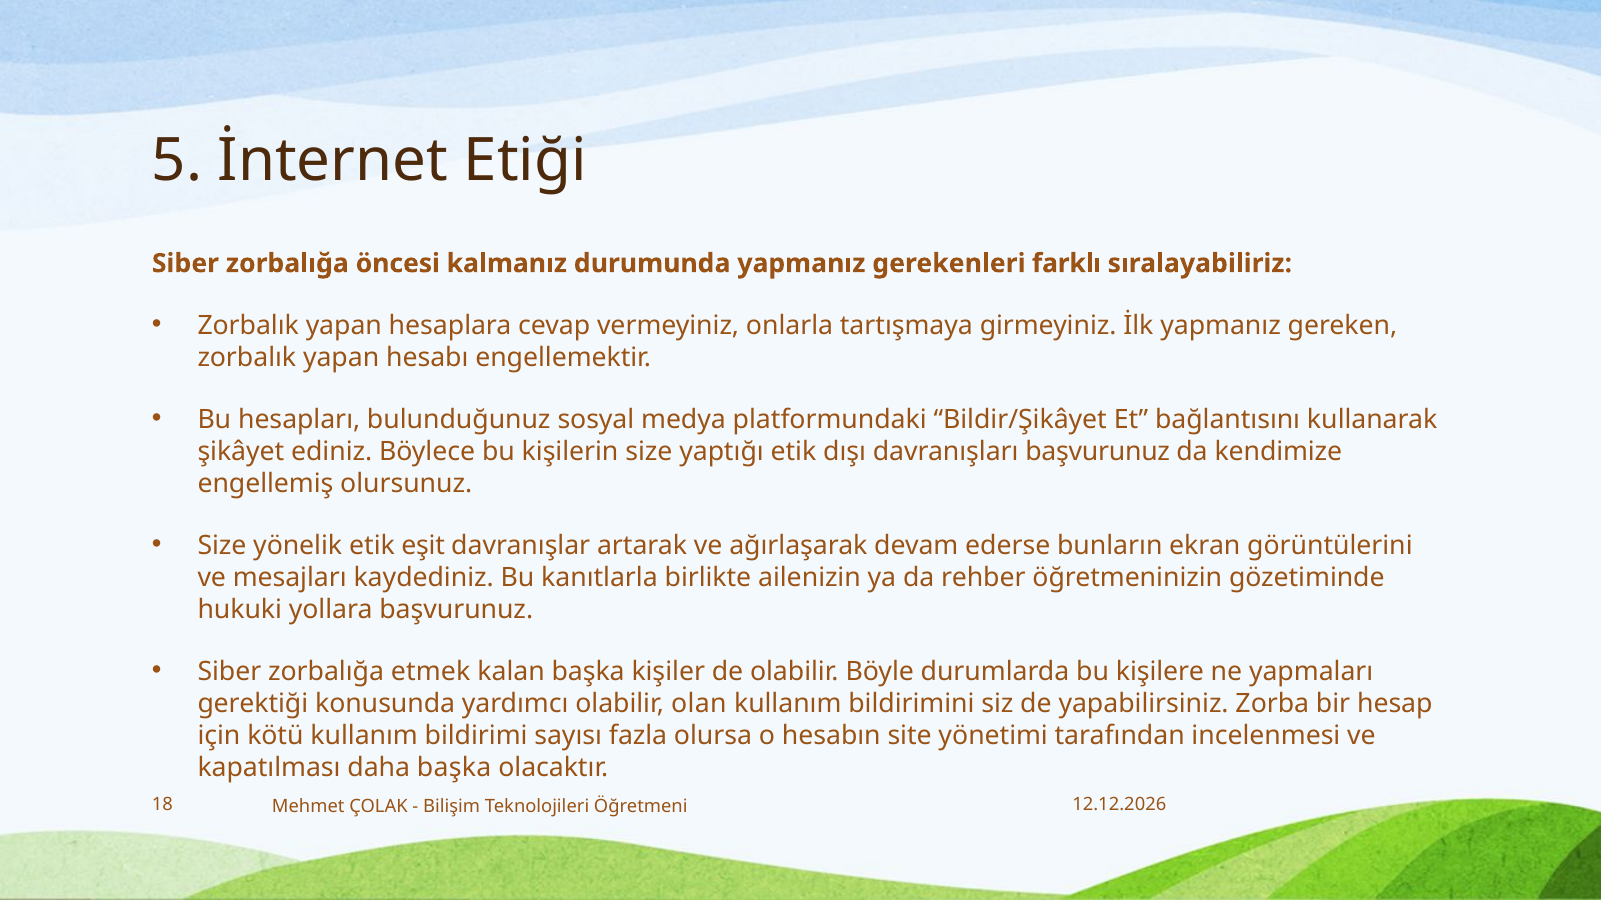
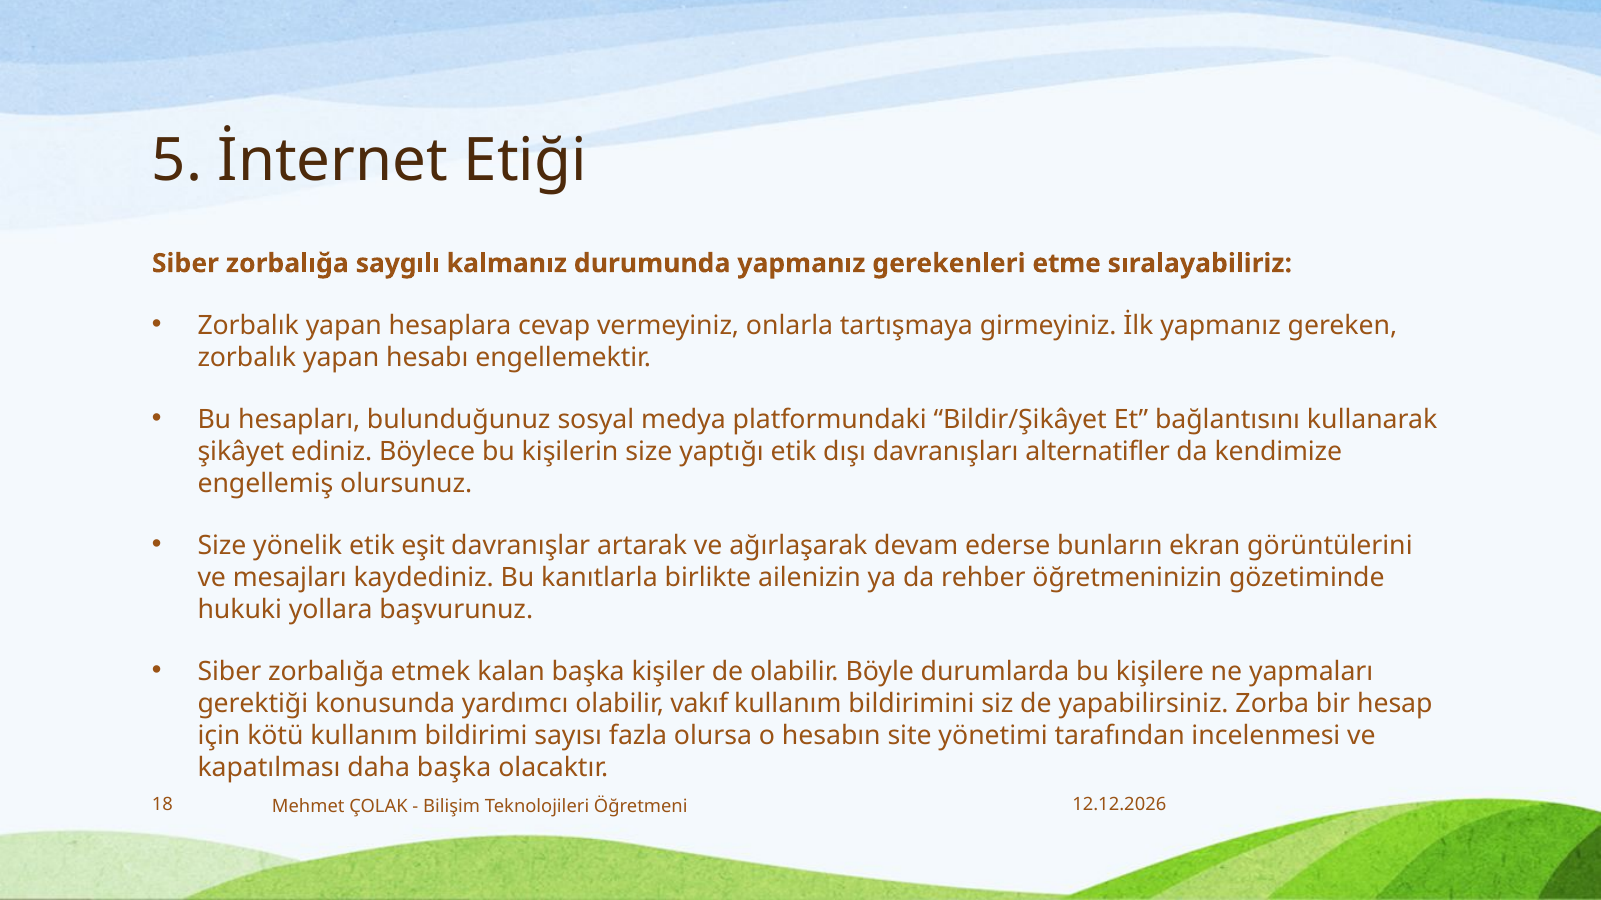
öncesi: öncesi -> saygılı (398, 264)
farklı: farklı -> etme (1067, 264)
davranışları başvurunuz: başvurunuz -> alternatifler (1098, 452)
olan: olan -> vakıf (699, 704)
